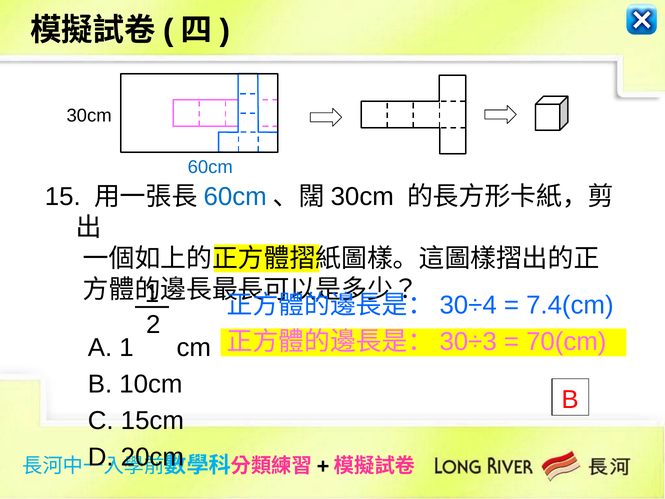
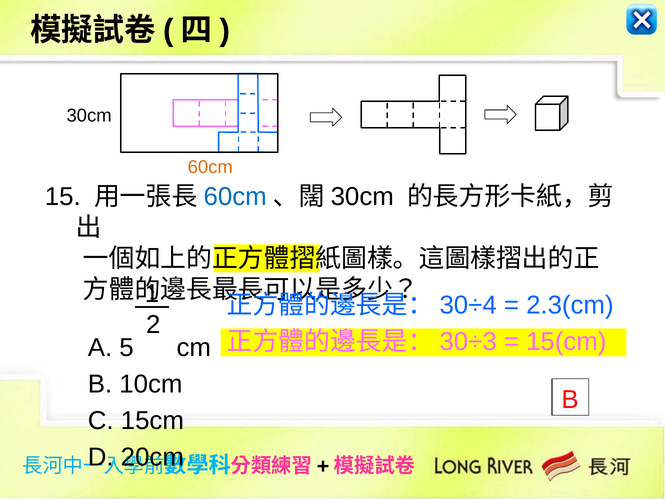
60cm colour: blue -> orange (210, 167)
7.4(cm: 7.4(cm -> 2.3(cm (570, 305)
70(cm: 70(cm -> 15(cm (566, 342)
A 1: 1 -> 5 (126, 347)
